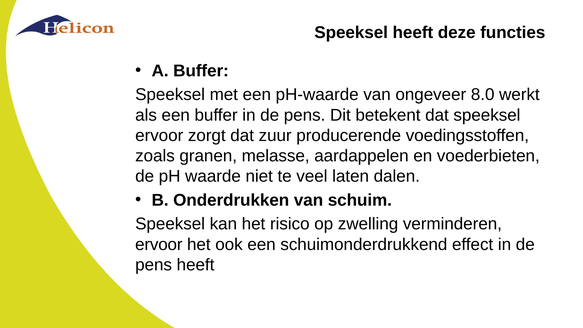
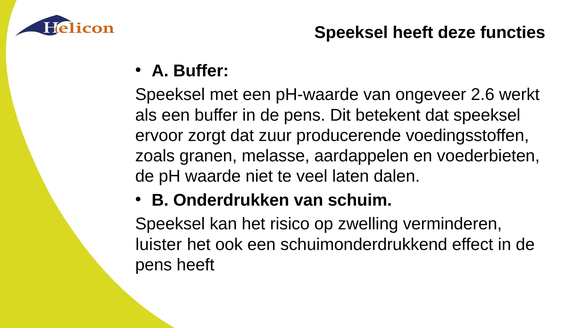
8.0: 8.0 -> 2.6 (483, 95)
ervoor: ervoor -> luister (159, 244)
